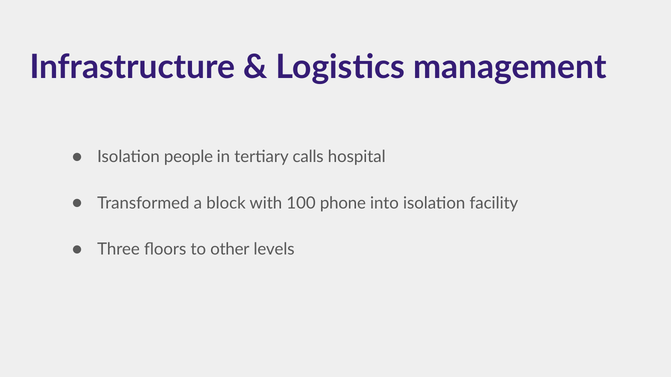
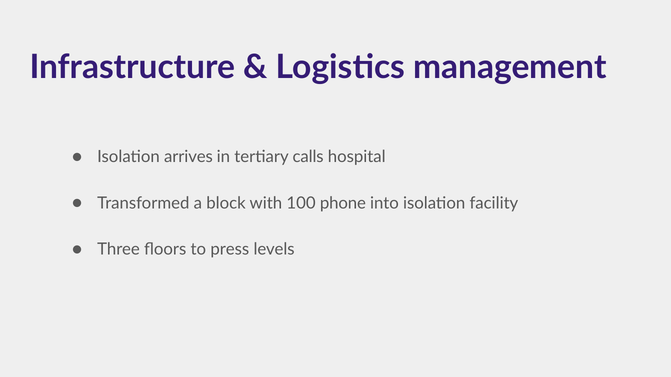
people: people -> arrives (188, 157)
other: other -> press (230, 250)
